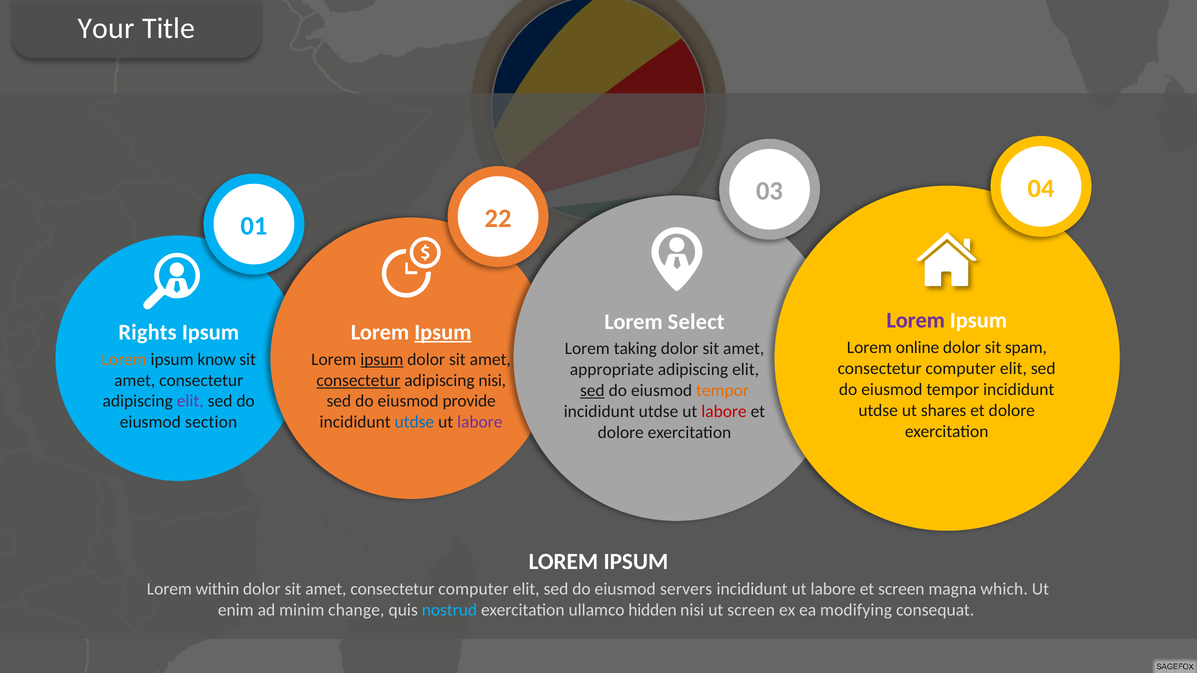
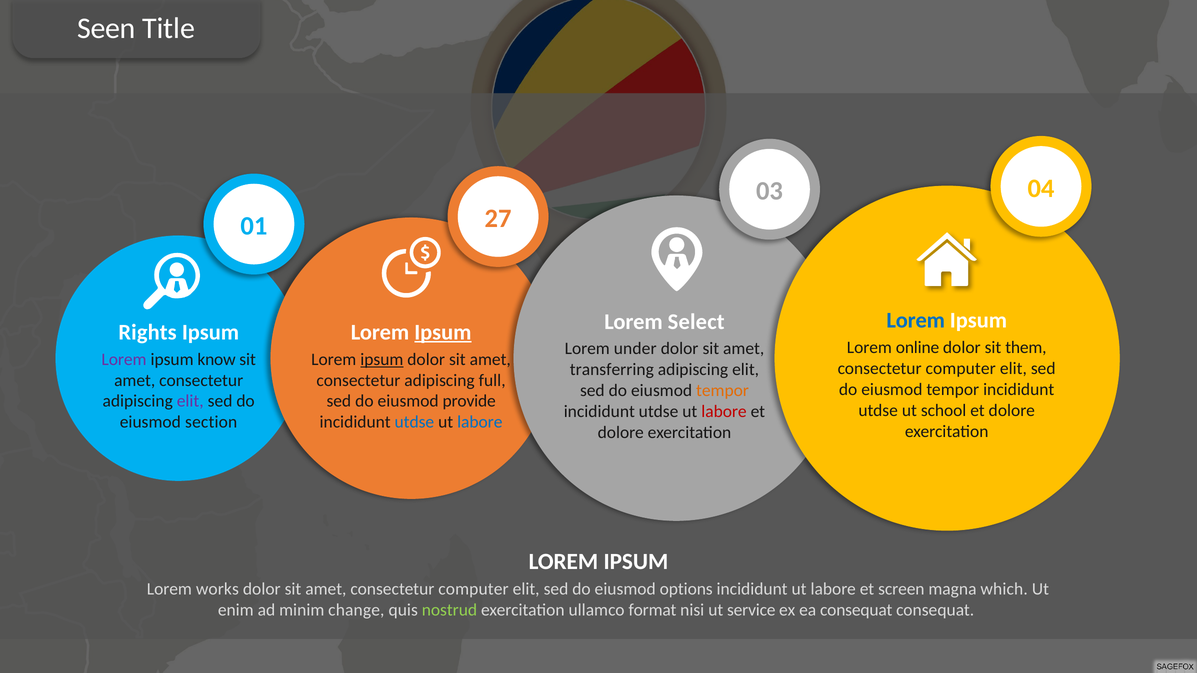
Your: Your -> Seen (107, 28)
22: 22 -> 27 (498, 219)
Lorem colour: purple -> blue (916, 321)
spam: spam -> them (1026, 348)
taking: taking -> under (635, 349)
Lorem colour: orange -> purple (124, 359)
appropriate: appropriate -> transferring (612, 370)
consectetur underline: present -> none (358, 380)
adipiscing nisi: nisi -> full (492, 380)
sed underline: present -> none (592, 391)
shares: shares -> school (944, 411)
labore colour: purple -> blue (480, 422)
within: within -> works (217, 589)
servers: servers -> options (686, 589)
nostrud colour: light blue -> light green (449, 610)
hidden: hidden -> format (652, 610)
ut screen: screen -> service (751, 610)
ea modifying: modifying -> consequat (856, 610)
